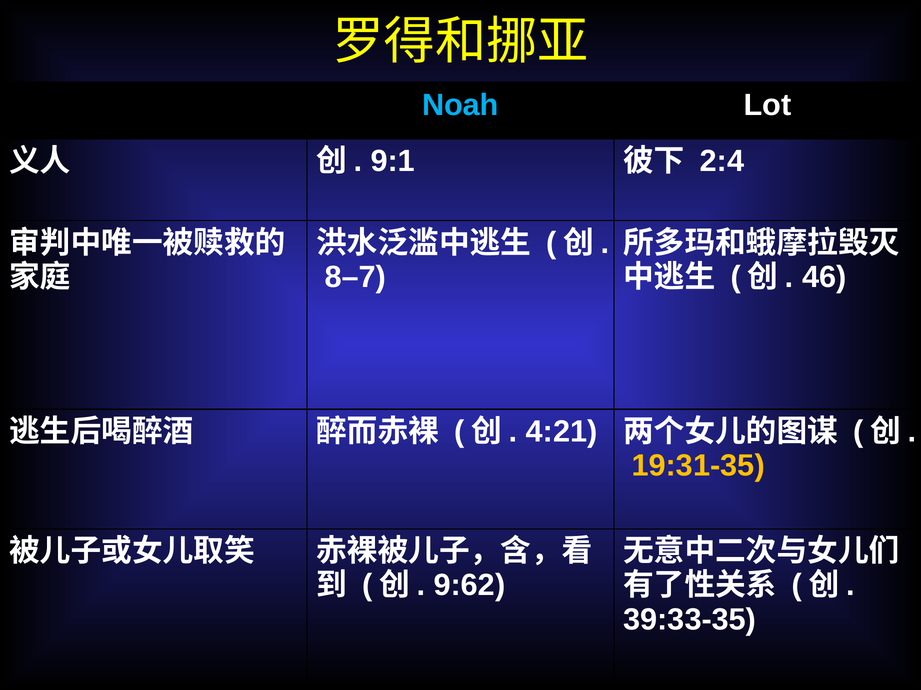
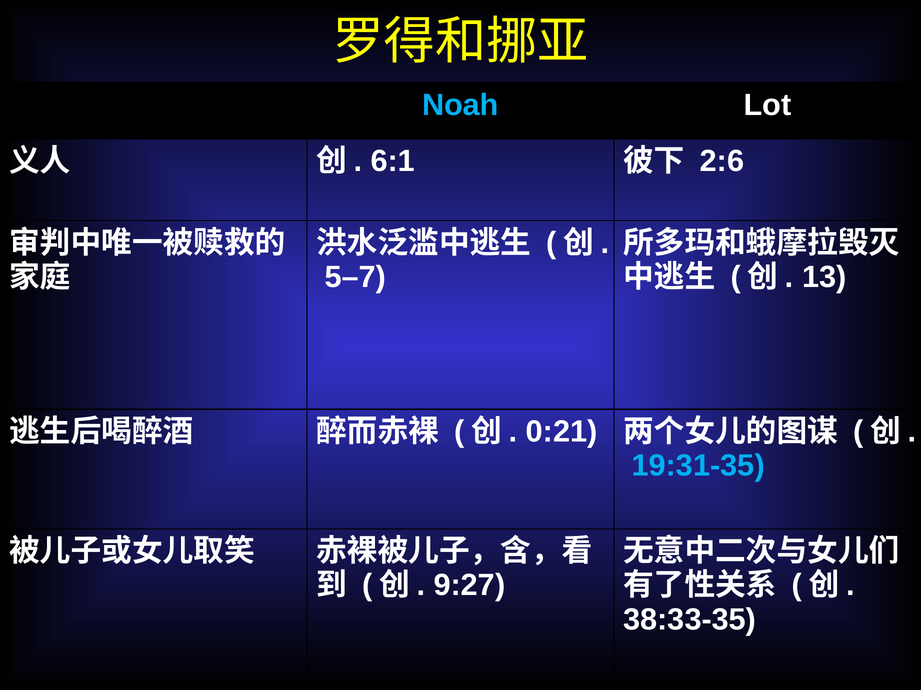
9:1: 9:1 -> 6:1 (393, 161)
2:4: 2:4 -> 2:6 (722, 161)
8–7: 8–7 -> 5–7 (355, 277)
46: 46 -> 13 (824, 277)
4:21: 4:21 -> 0:21 (562, 432)
19:31-35 colour: yellow -> light blue (698, 466)
9:62: 9:62 -> 9:27 (469, 586)
39:33-35: 39:33-35 -> 38:33-35 (690, 620)
